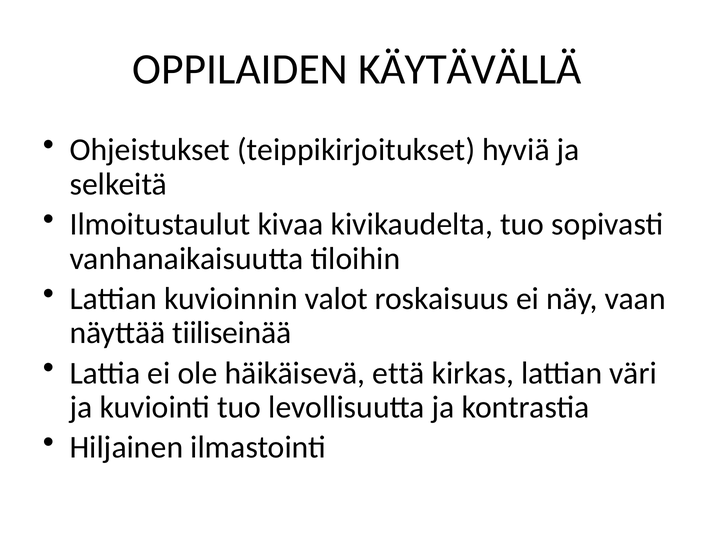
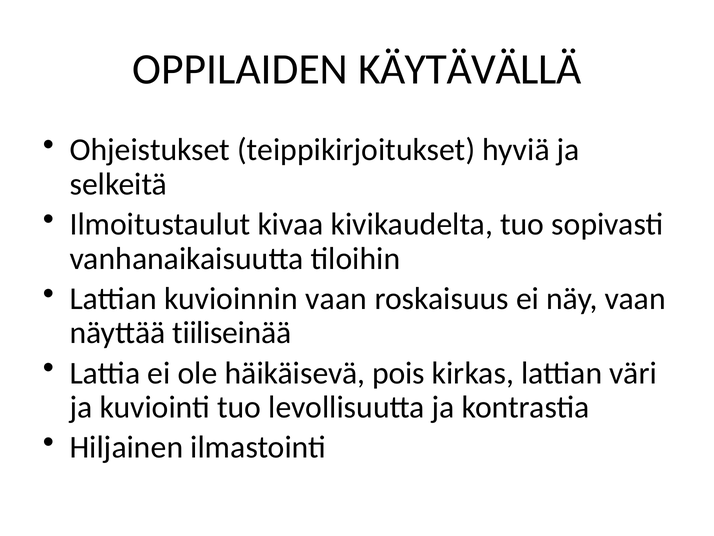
kuvioinnin valot: valot -> vaan (336, 298)
että: että -> pois (399, 373)
